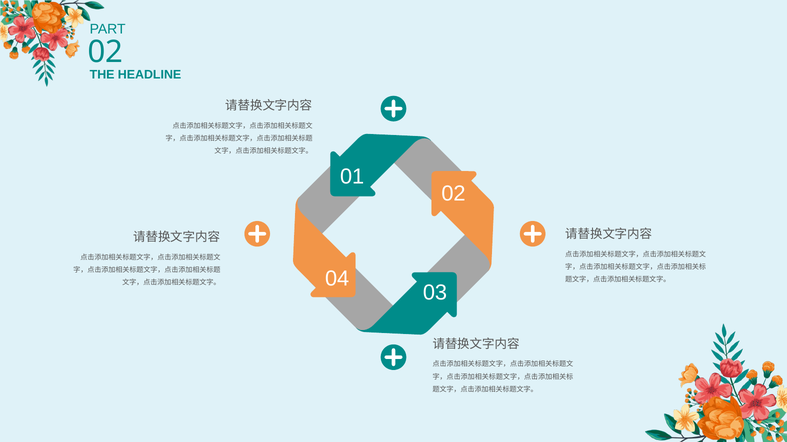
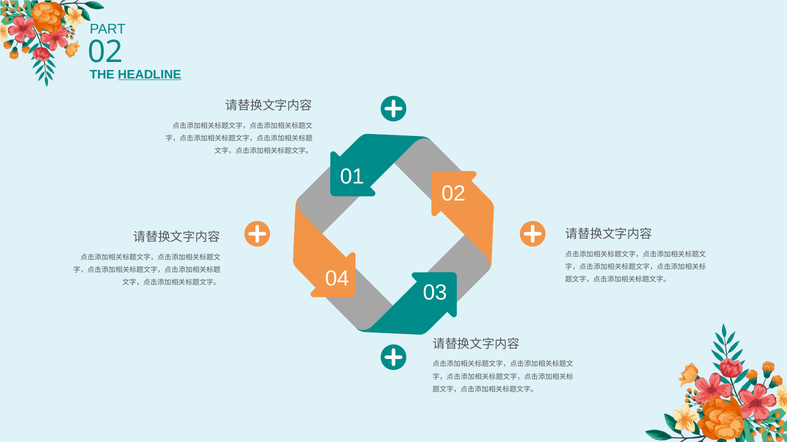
HEADLINE underline: none -> present (150, 75)
